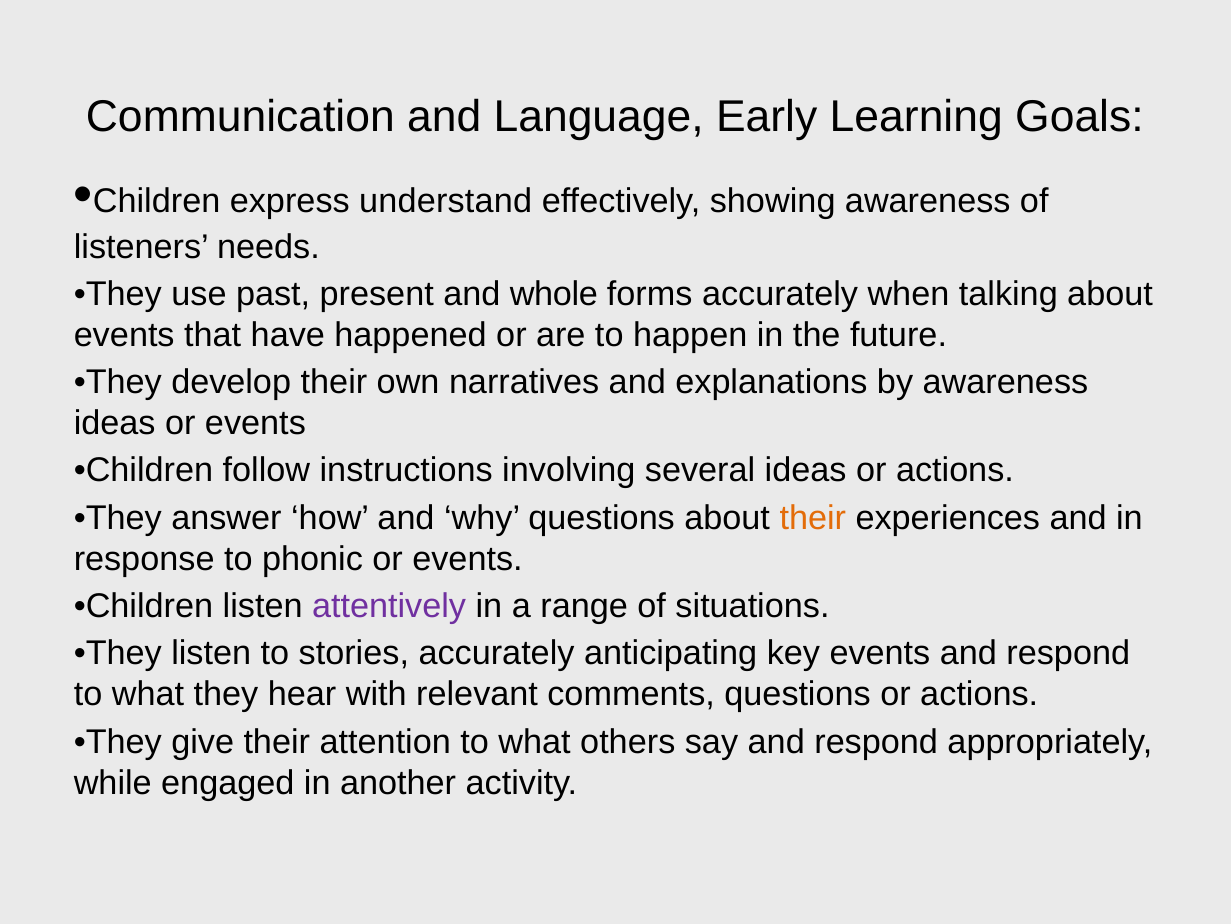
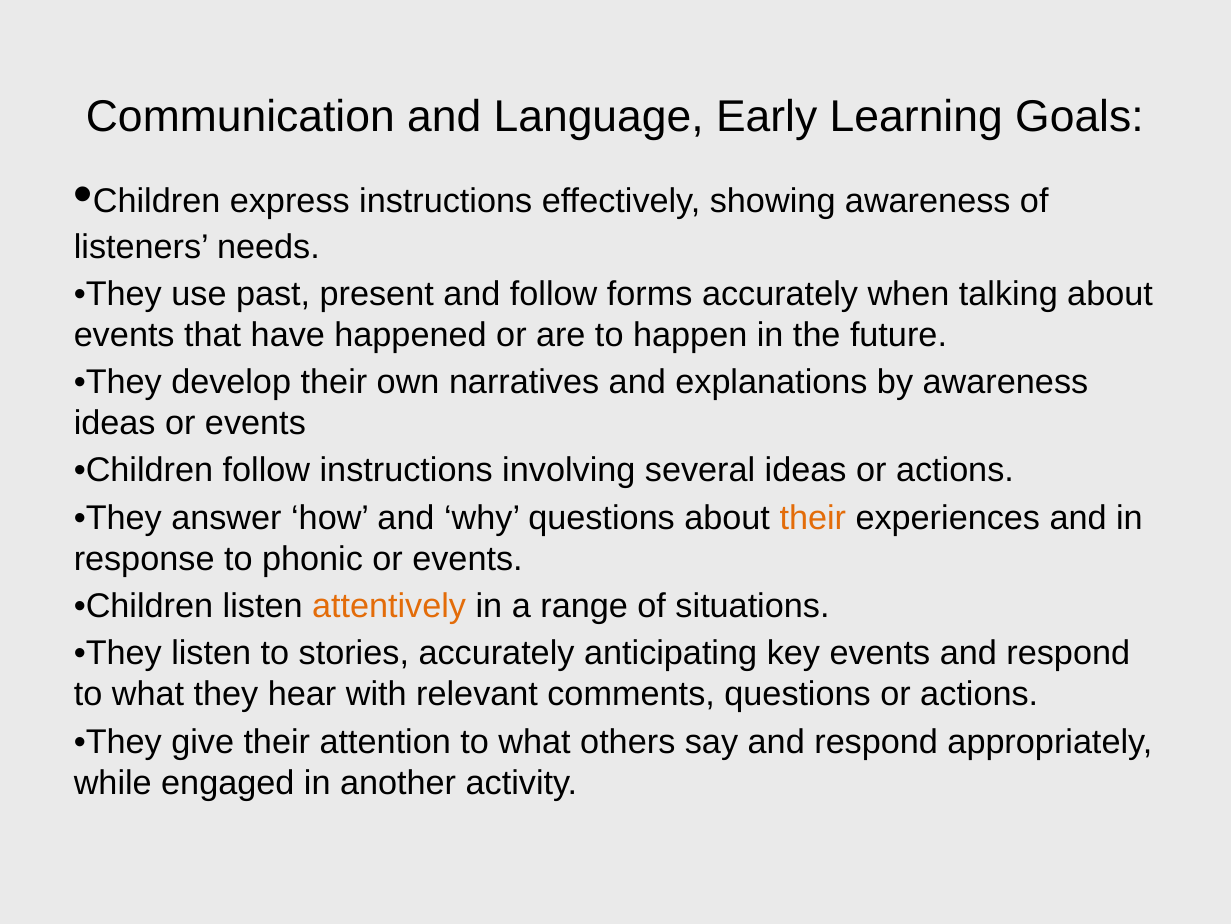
express understand: understand -> instructions (446, 201)
and whole: whole -> follow (554, 294)
attentively colour: purple -> orange (389, 606)
